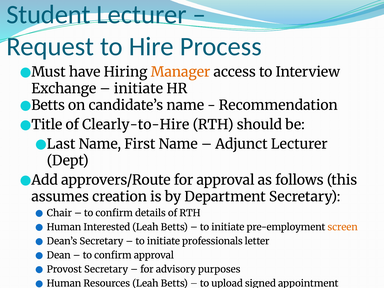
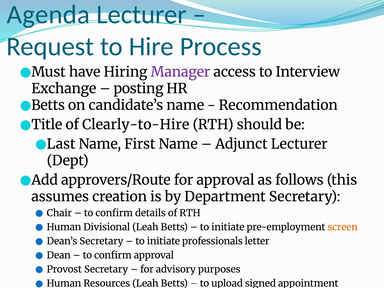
Student: Student -> Agenda (48, 15)
Manager colour: orange -> purple (180, 72)
initiate: initiate -> posting (139, 89)
Interested: Interested -> Divisional (107, 227)
